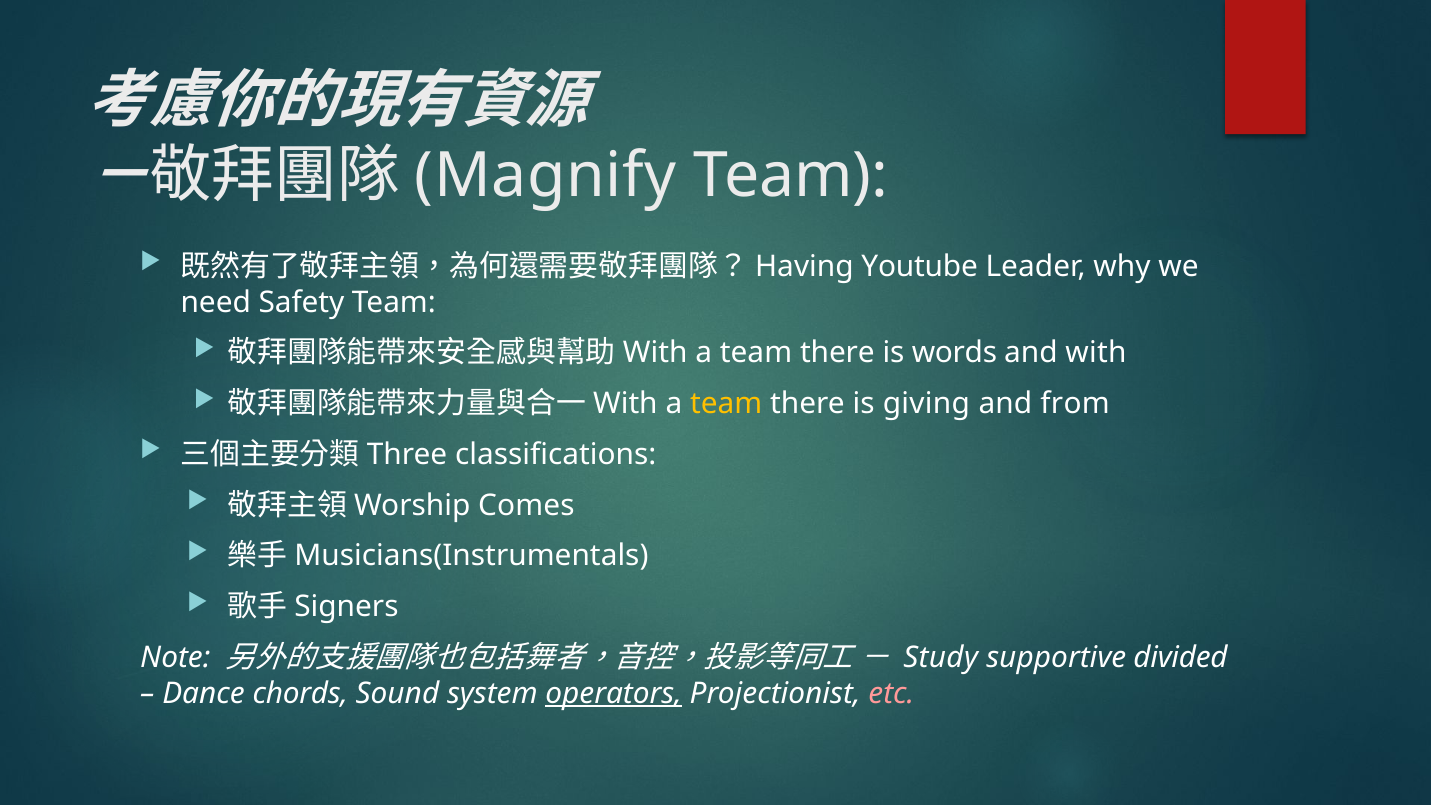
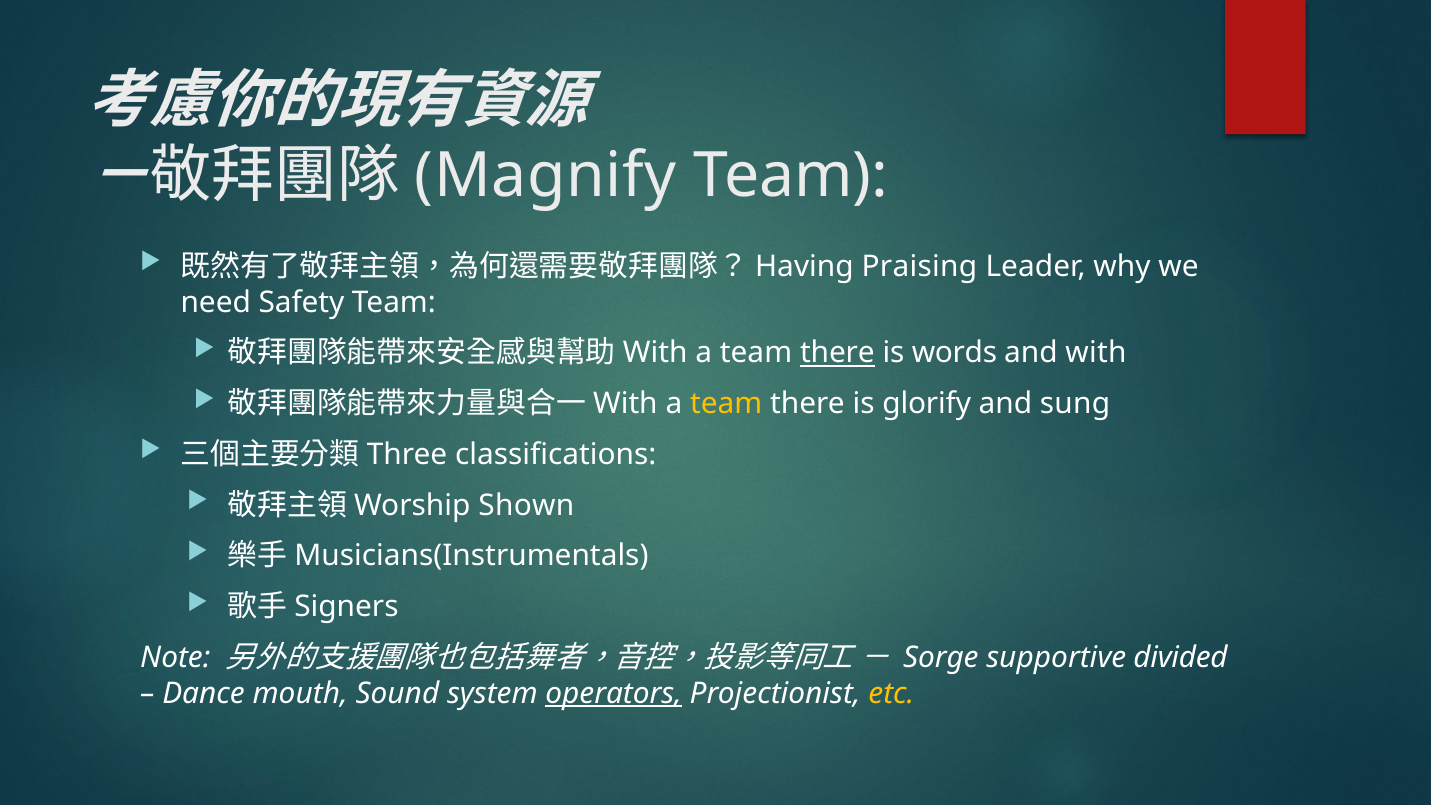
Youtube: Youtube -> Praising (919, 266)
there underline: none -> present (837, 353)
giving: giving -> glorify (927, 404)
from: from -> sung (1075, 404)
Comes: Comes -> Shown (526, 505)
Study: Study -> Sorge (941, 657)
chords: chords -> mouth (300, 693)
etc colour: pink -> yellow (891, 693)
